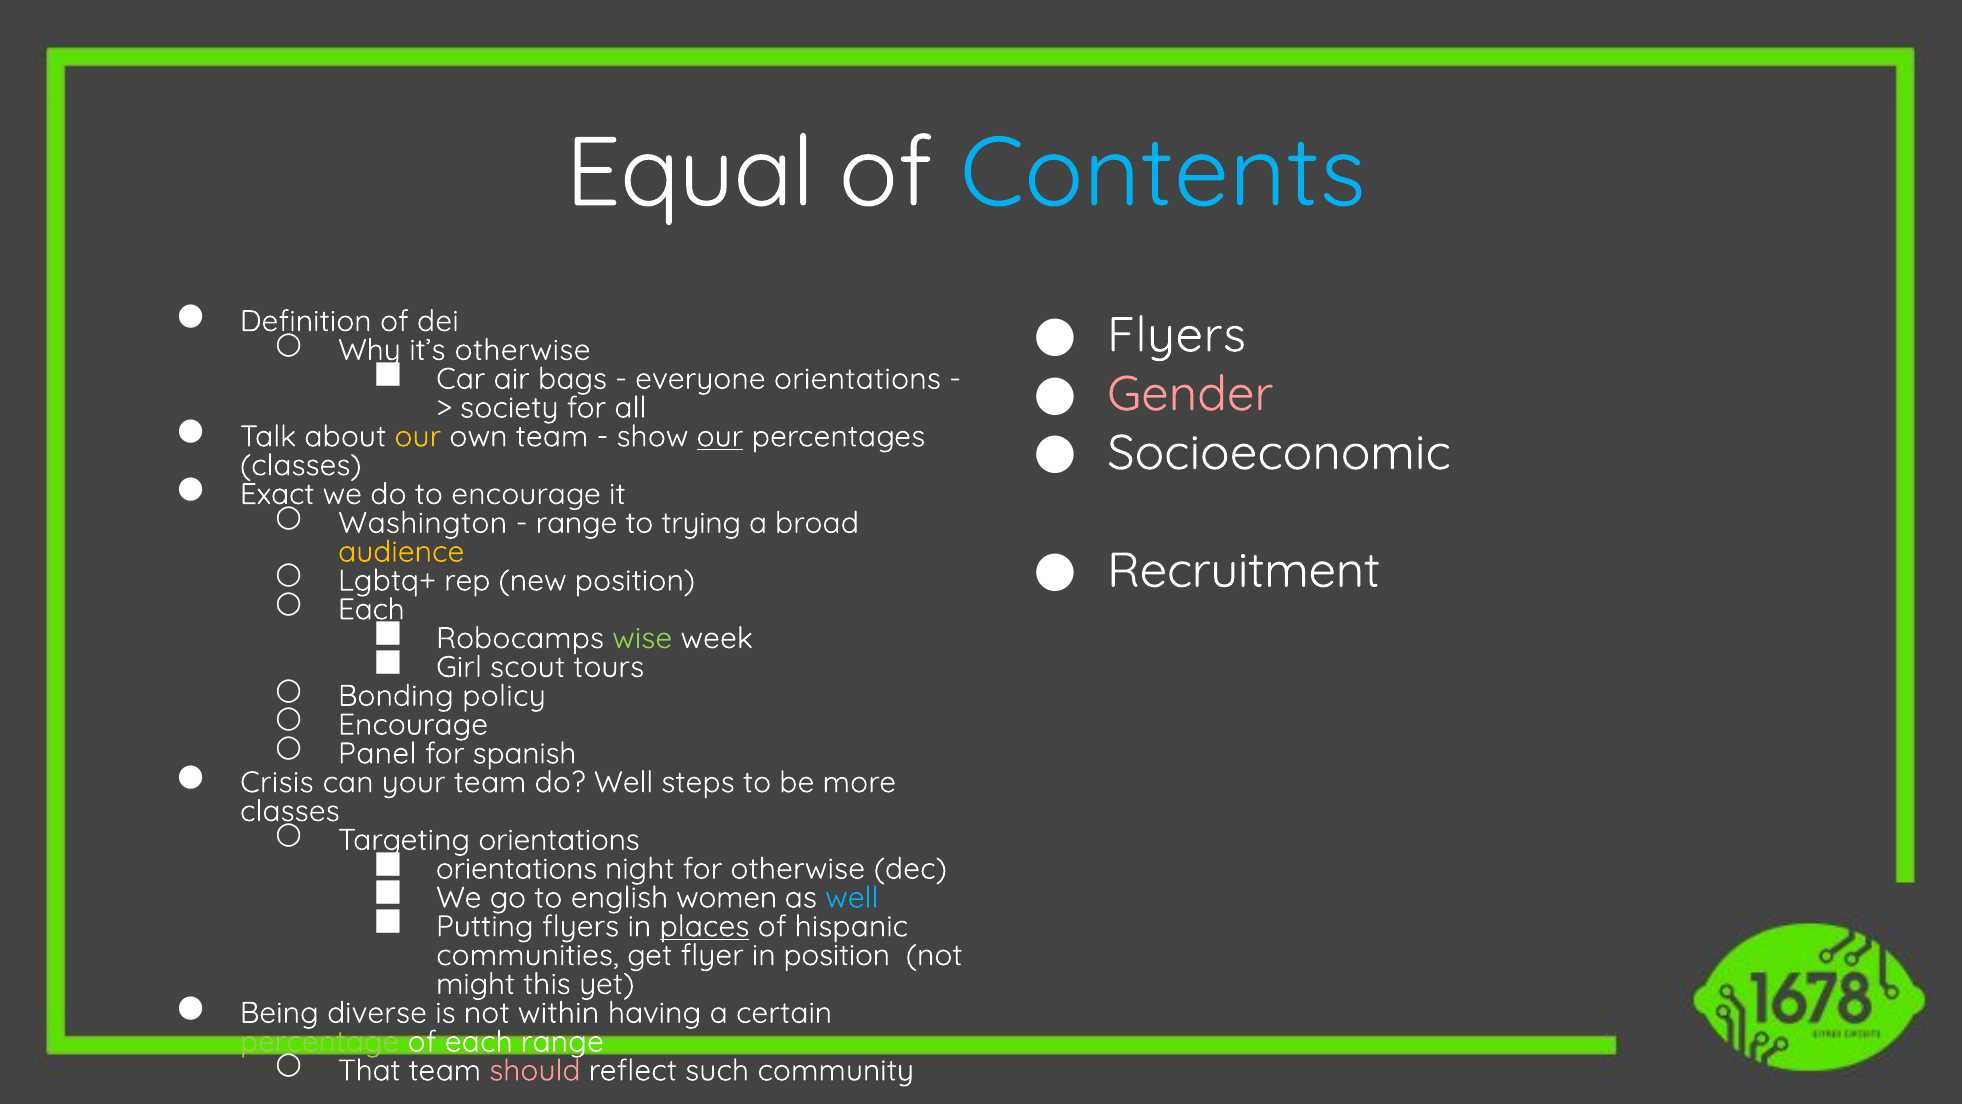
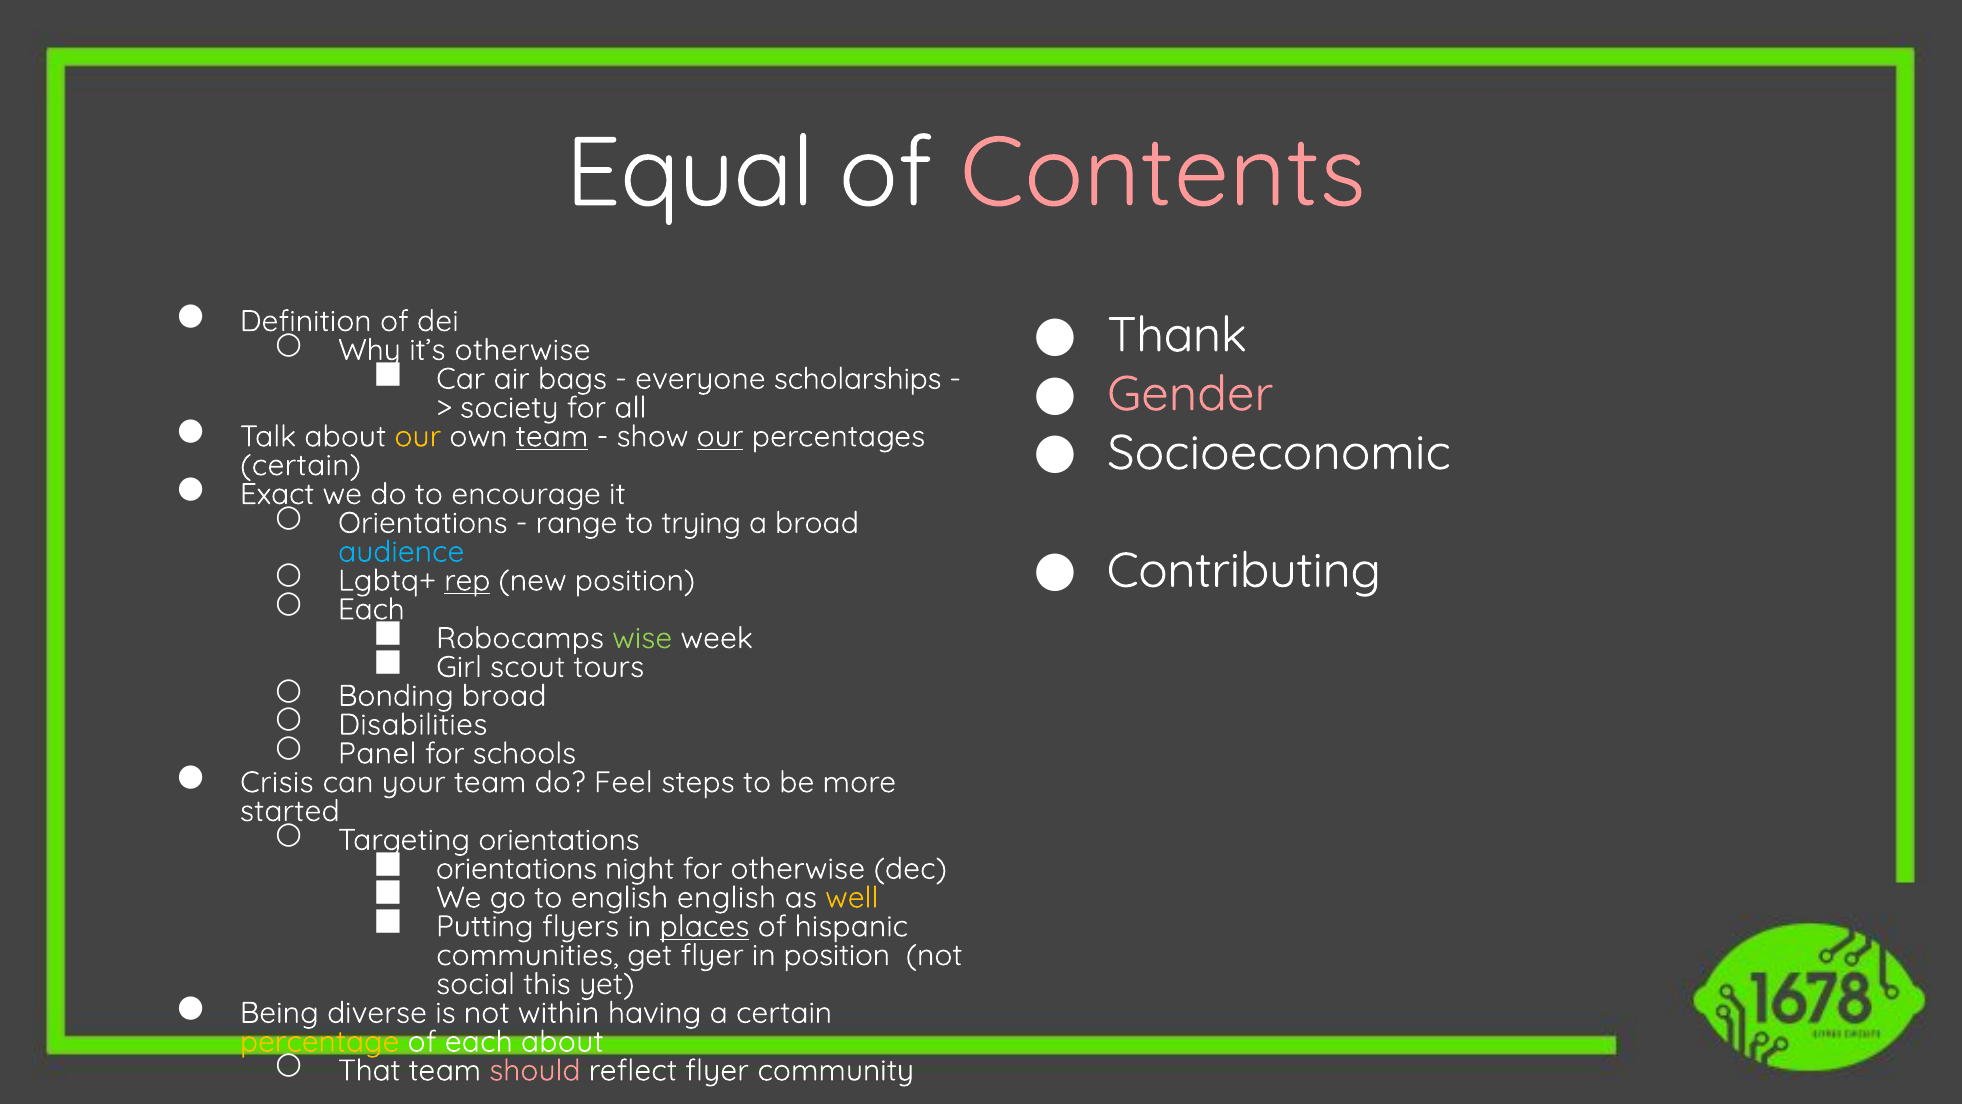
Contents colour: light blue -> pink (1163, 173)
Flyers: Flyers -> Thank (1177, 335)
everyone orientations: orientations -> scholarships (858, 379)
team underline: none -> present (552, 436)
classes: classes -> certain (301, 465)
Washington: Washington -> Orientations (423, 523)
audience colour: yellow -> light blue (401, 552)
Recruitment: Recruitment -> Contributing (1244, 571)
rep underline: none -> present (467, 580)
Bonding policy: policy -> broad (504, 696)
Encourage: Encourage -> Disabilities (413, 725)
spanish: spanish -> schools (524, 753)
do Well: Well -> Feel (623, 782)
classes: classes -> started (290, 811)
english women: women -> english (726, 897)
well colour: light blue -> yellow (852, 897)
might: might -> social (476, 984)
percentage colour: light green -> yellow (320, 1041)
each range: range -> about (562, 1041)
reflect such: such -> flyer (717, 1070)
